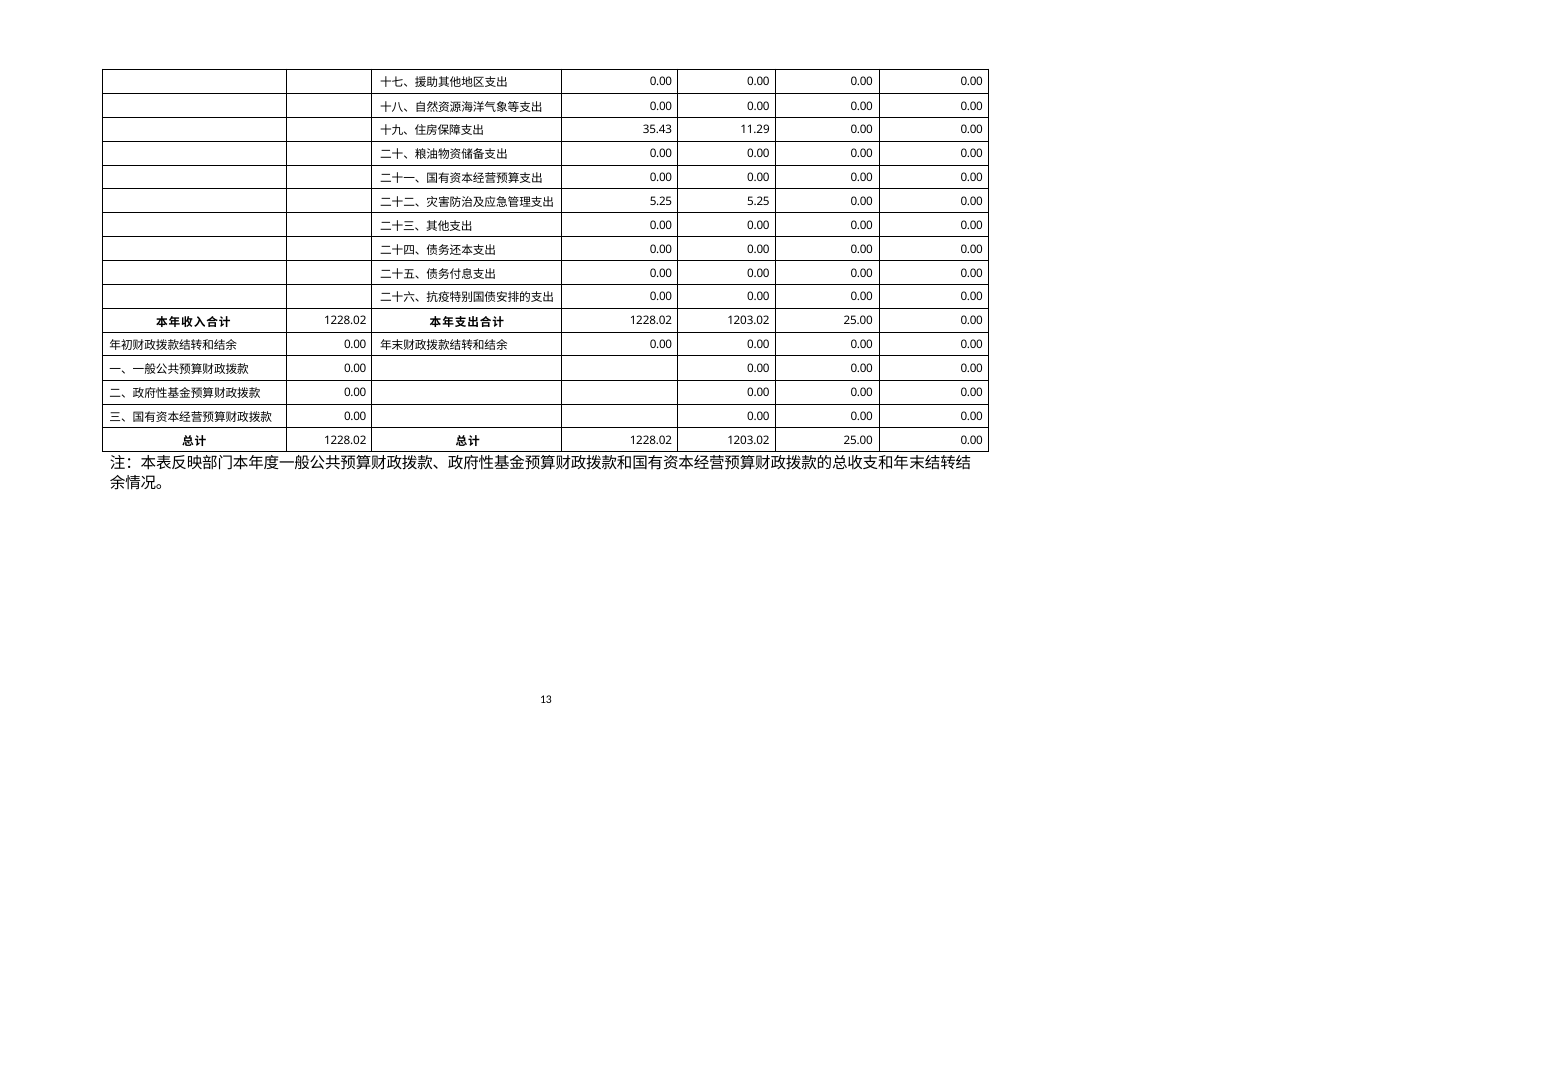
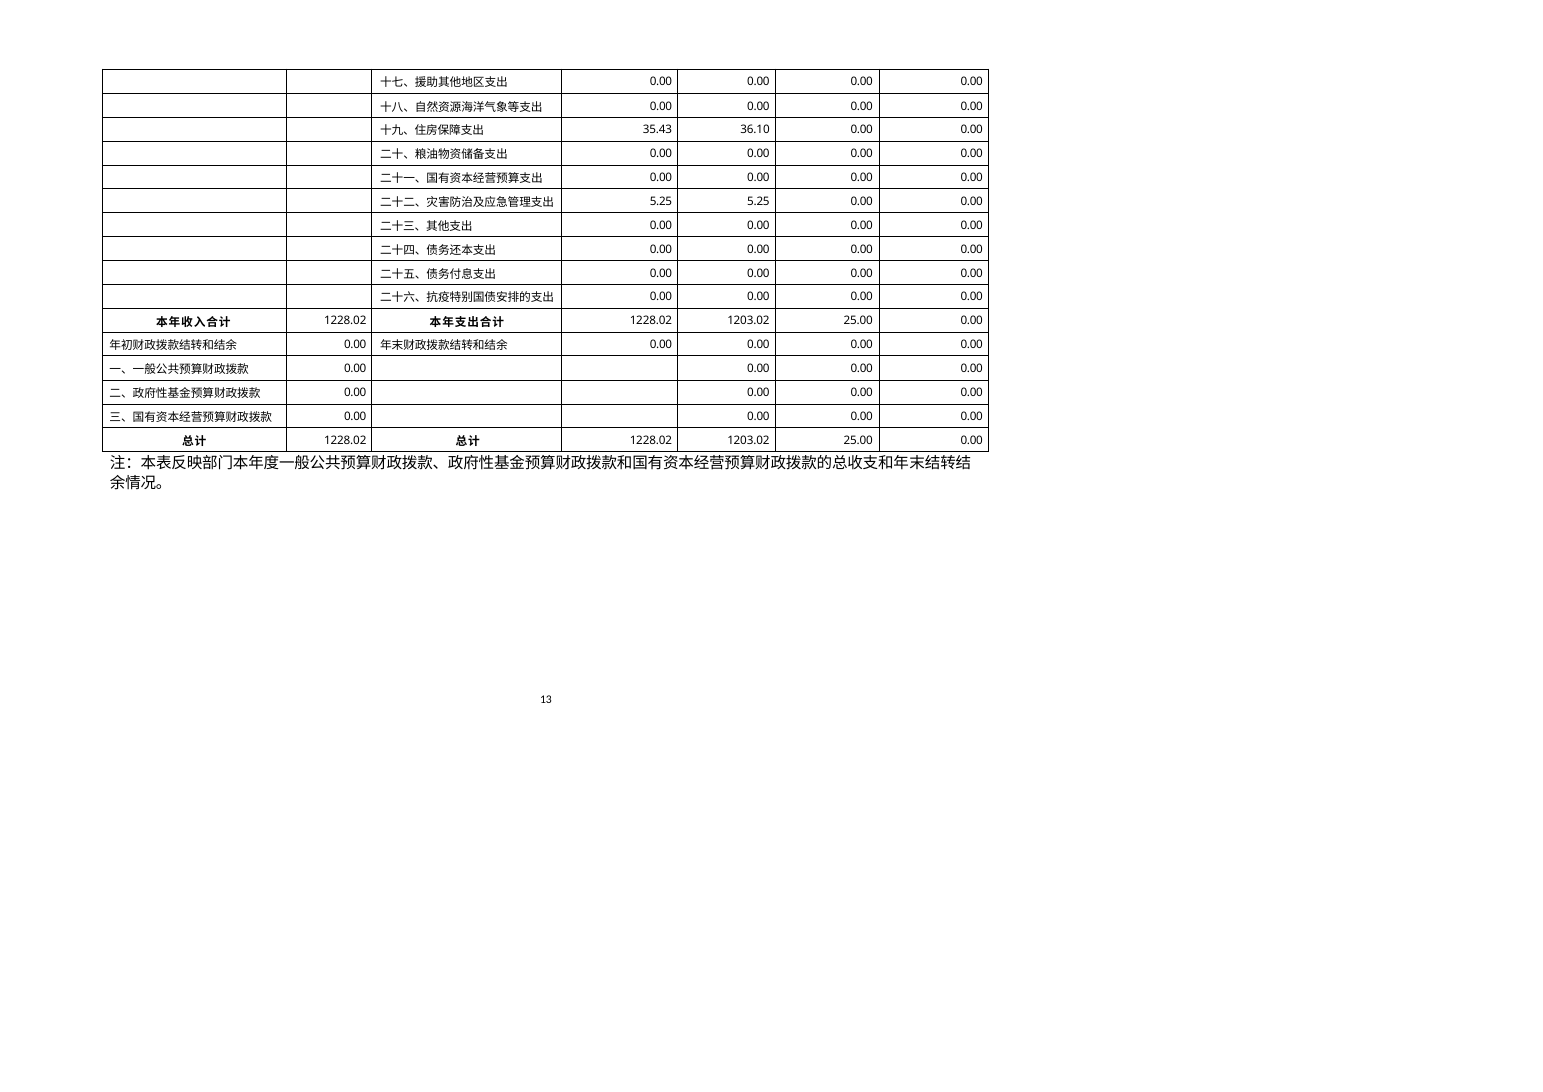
11.29: 11.29 -> 36.10 (755, 130)
